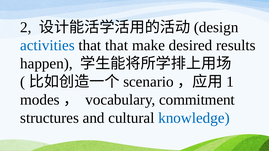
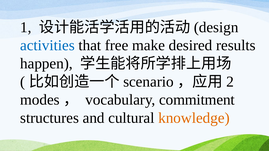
2: 2 -> 1 (26, 27)
that that: that -> free (117, 45)
1: 1 -> 2 (230, 82)
knowledge colour: blue -> orange (194, 118)
